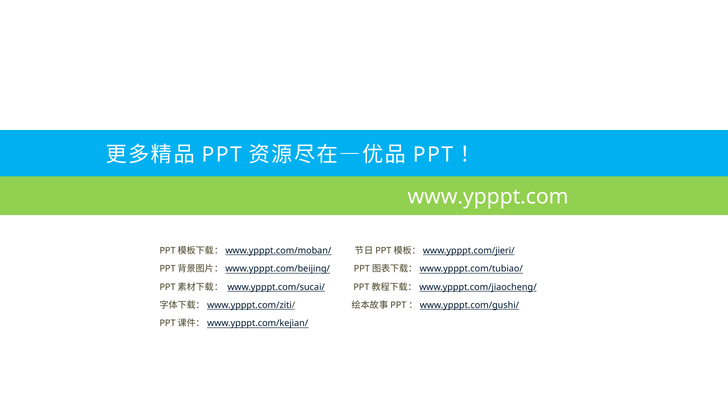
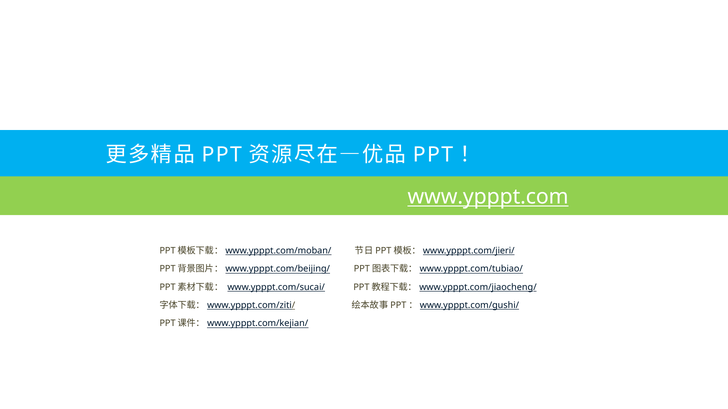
www.ypppt.com underline: none -> present (488, 197)
